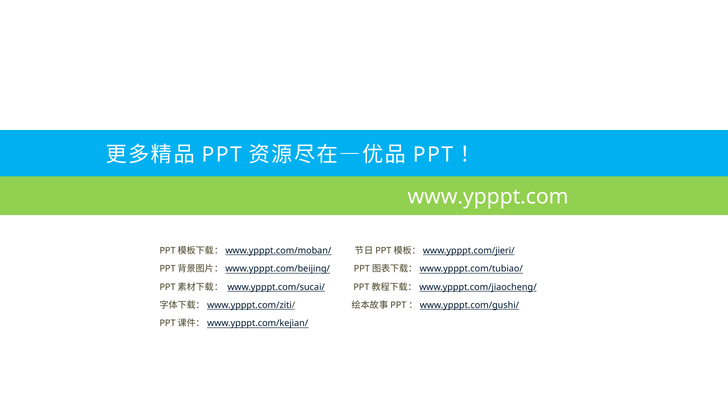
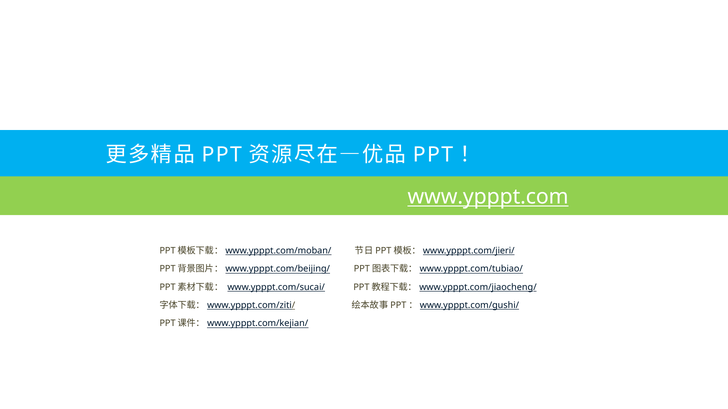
www.ypppt.com underline: none -> present (488, 197)
